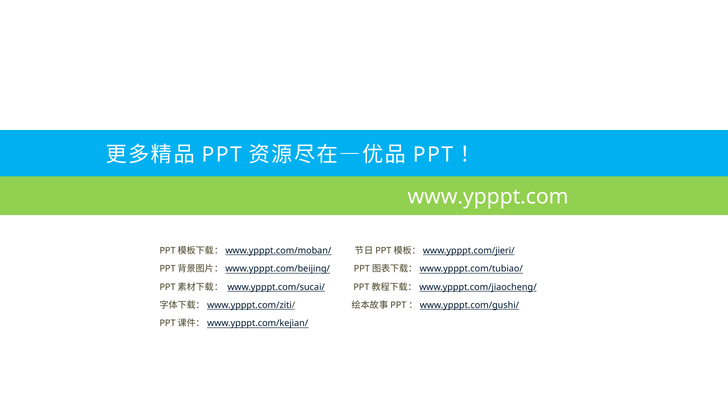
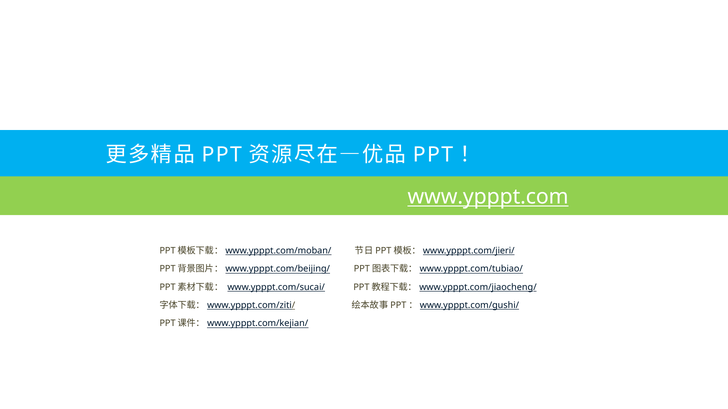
www.ypppt.com underline: none -> present (488, 197)
